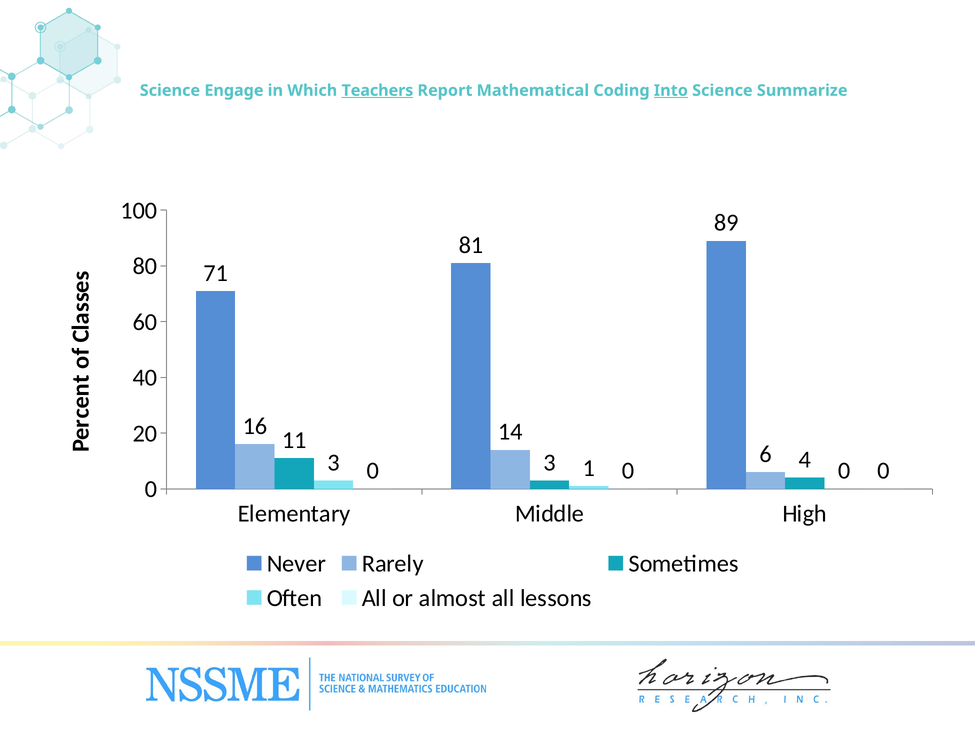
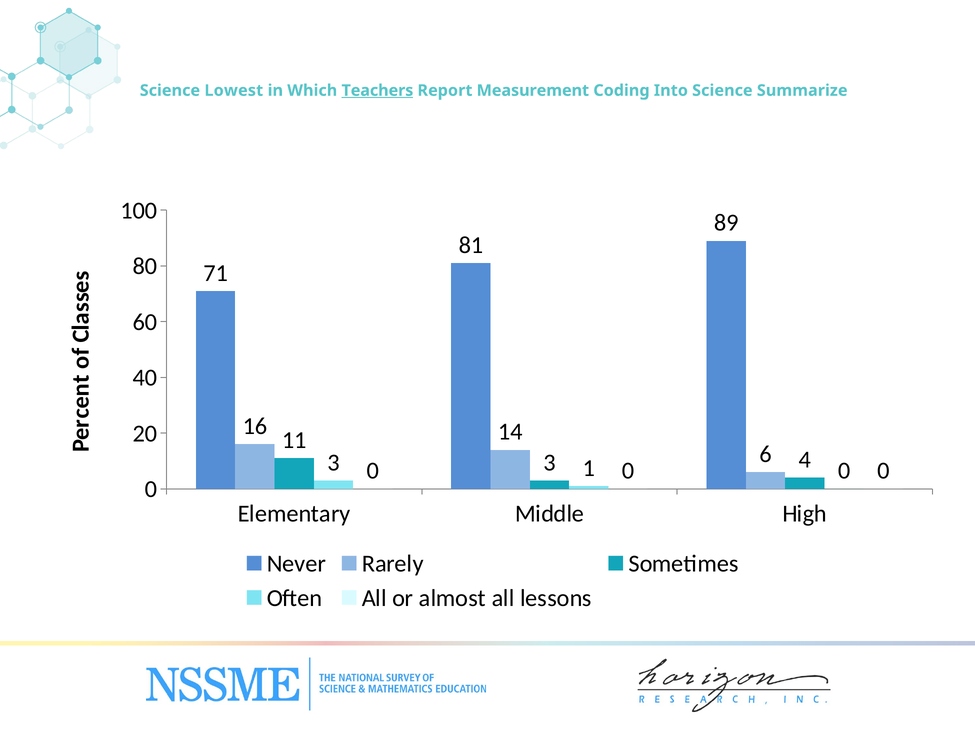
Engage: Engage -> Lowest (234, 91)
Mathematical: Mathematical -> Measurement (533, 91)
Into underline: present -> none (671, 91)
